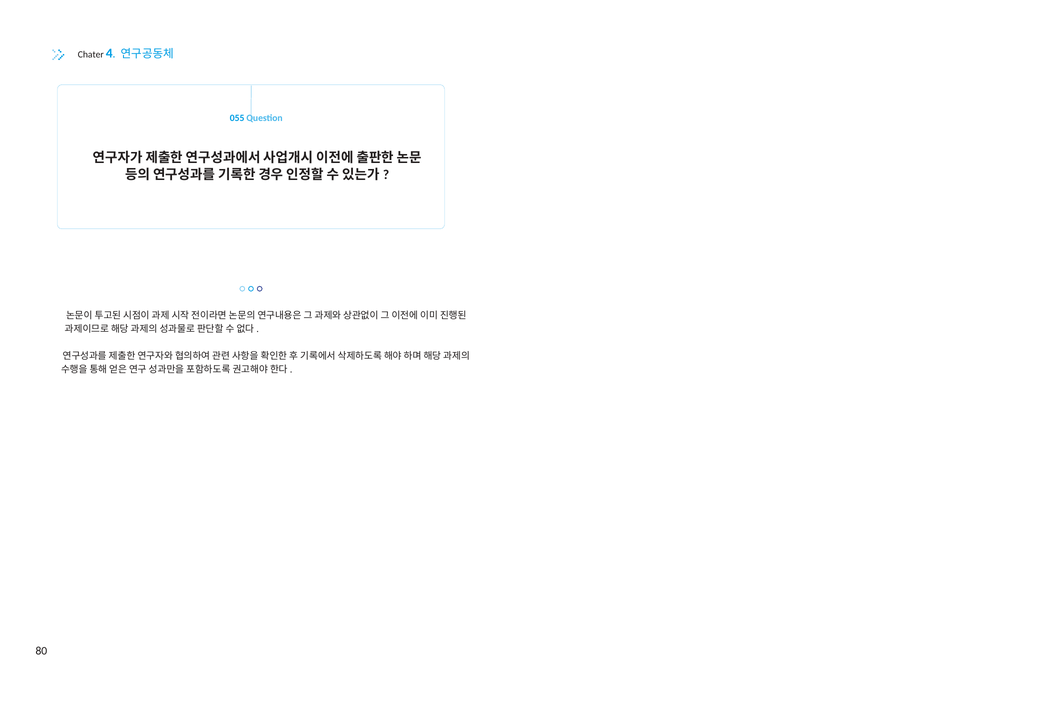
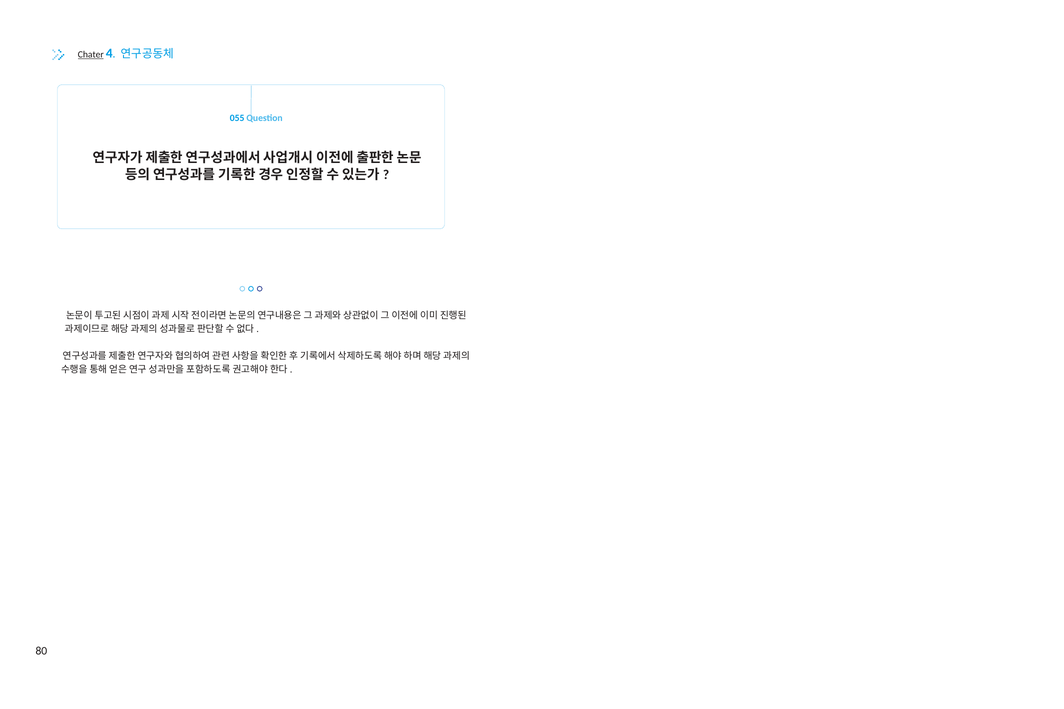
Chater underline: none -> present (91, 55)
